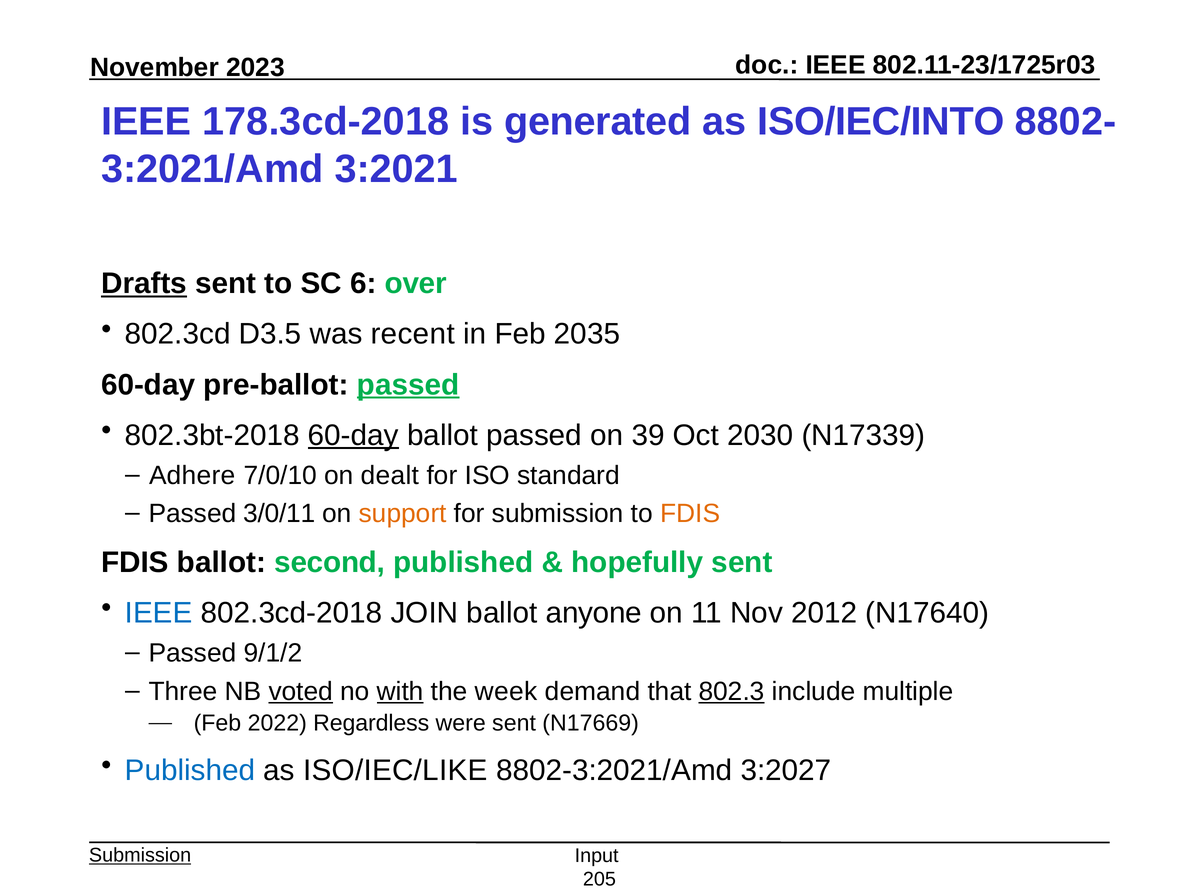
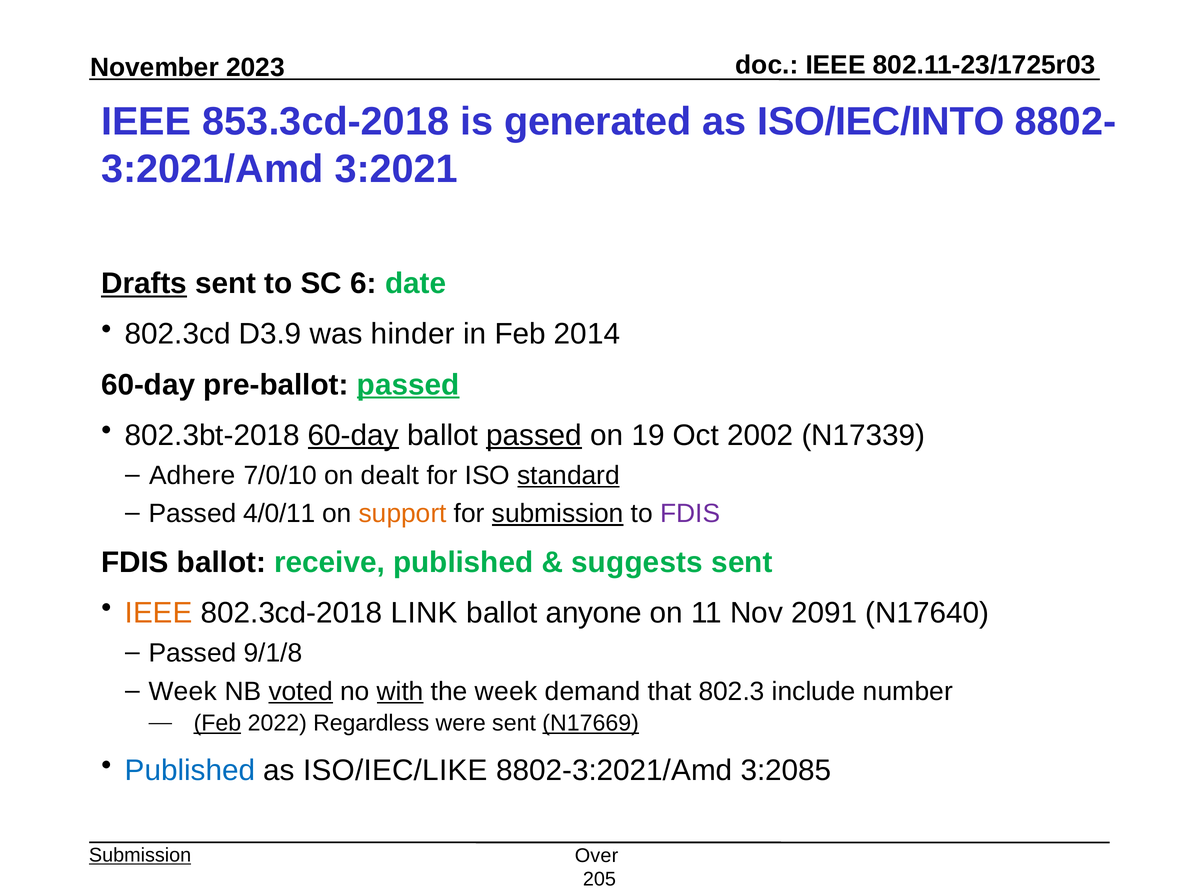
178.3cd-2018: 178.3cd-2018 -> 853.3cd-2018 (326, 122)
over: over -> date (416, 284)
D3.5: D3.5 -> D3.9 (270, 334)
recent: recent -> hinder (413, 334)
2035: 2035 -> 2014 (587, 334)
passed underline: none -> present (534, 435)
39: 39 -> 19 (648, 435)
2030: 2030 -> 2002 (760, 435)
standard underline: none -> present (569, 475)
3/0/11: 3/0/11 -> 4/0/11 (279, 514)
submission underline: none -> present (558, 514)
FDIS colour: orange -> purple (690, 514)
second: second -> receive (330, 562)
hopefully: hopefully -> suggests (637, 562)
IEEE colour: blue -> orange (159, 613)
JOIN: JOIN -> LINK (424, 613)
2012: 2012 -> 2091 (824, 613)
9/1/2: 9/1/2 -> 9/1/8 (273, 653)
Three: Three -> Week (183, 691)
802.3 underline: present -> none (732, 691)
multiple: multiple -> number (908, 691)
Feb underline: none -> present (217, 723)
N17669 underline: none -> present (591, 723)
3:2027: 3:2027 -> 3:2085 (786, 770)
Input: Input -> Over (597, 855)
